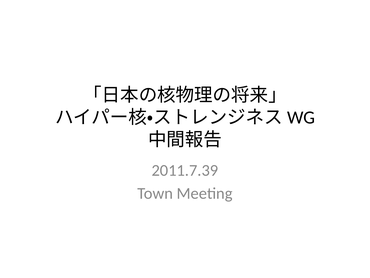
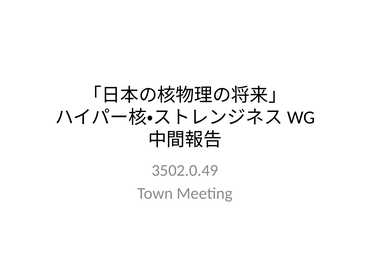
2011.7.39: 2011.7.39 -> 3502.0.49 (185, 170)
